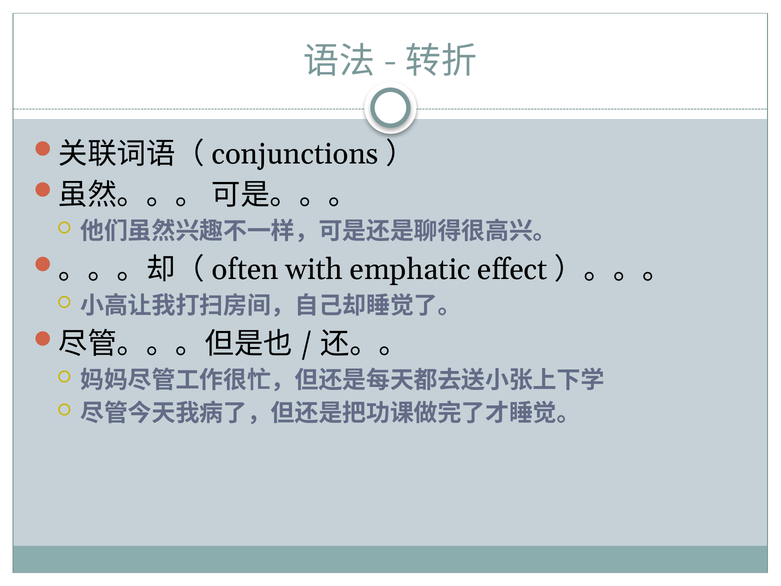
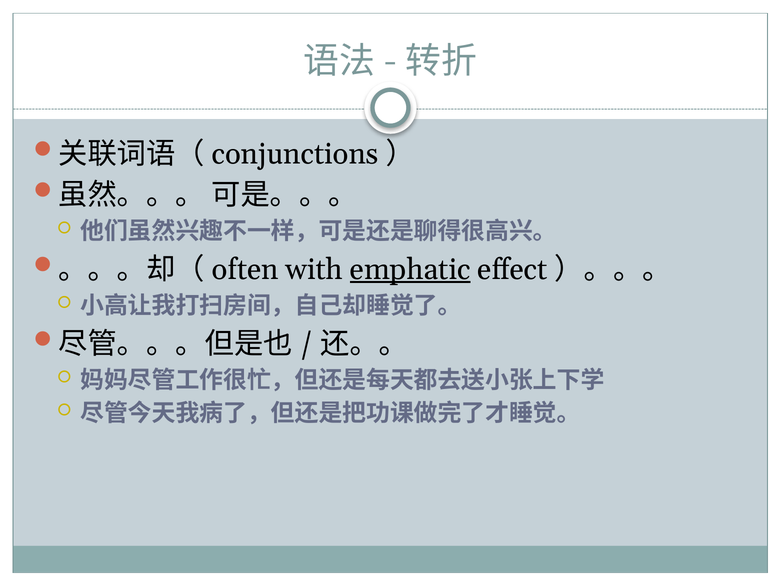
emphatic underline: none -> present (410, 269)
